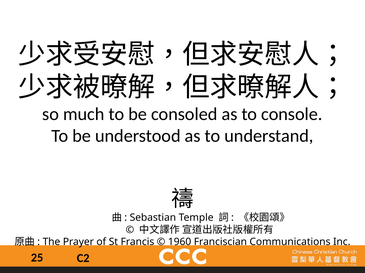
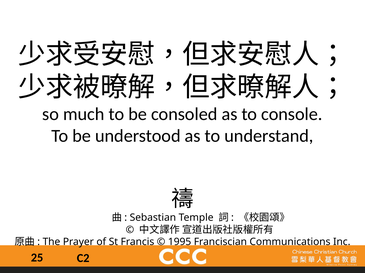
1960: 1960 -> 1995 (180, 243)
